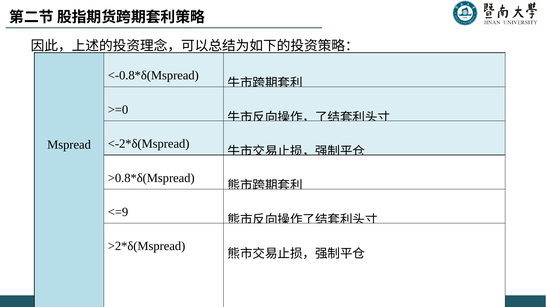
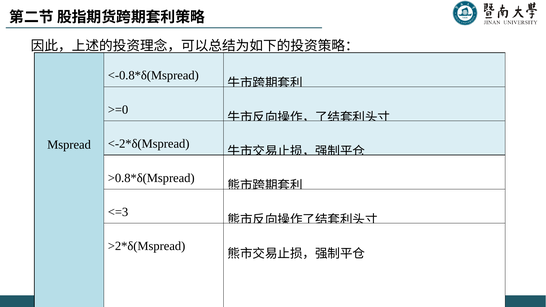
<=9: <=9 -> <=3 (118, 212)
